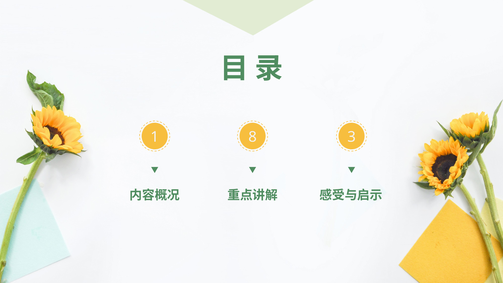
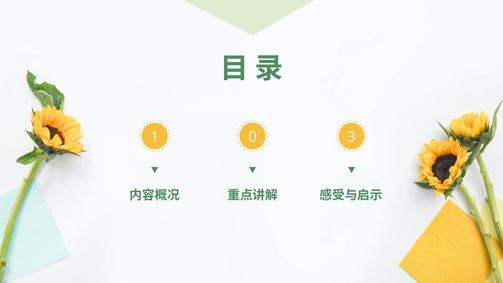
8: 8 -> 0 (253, 137)
